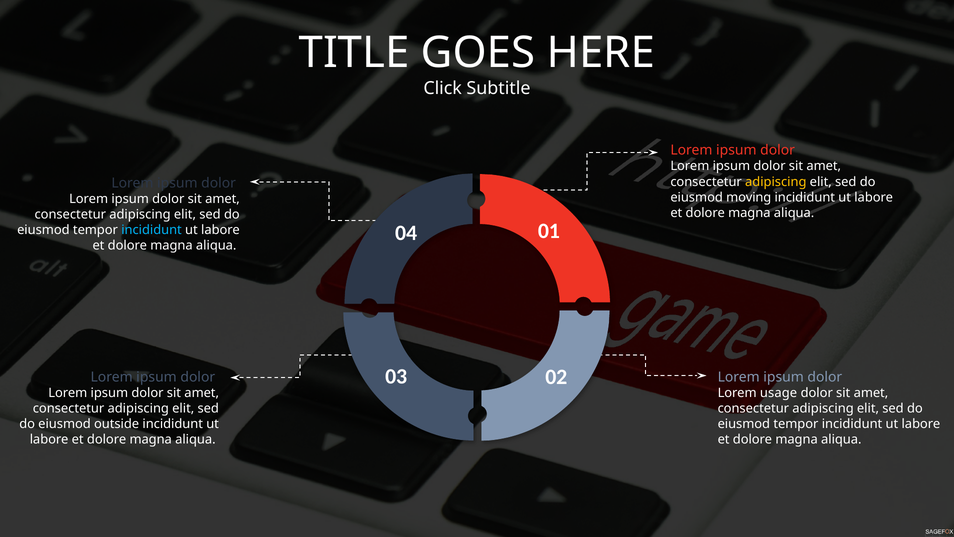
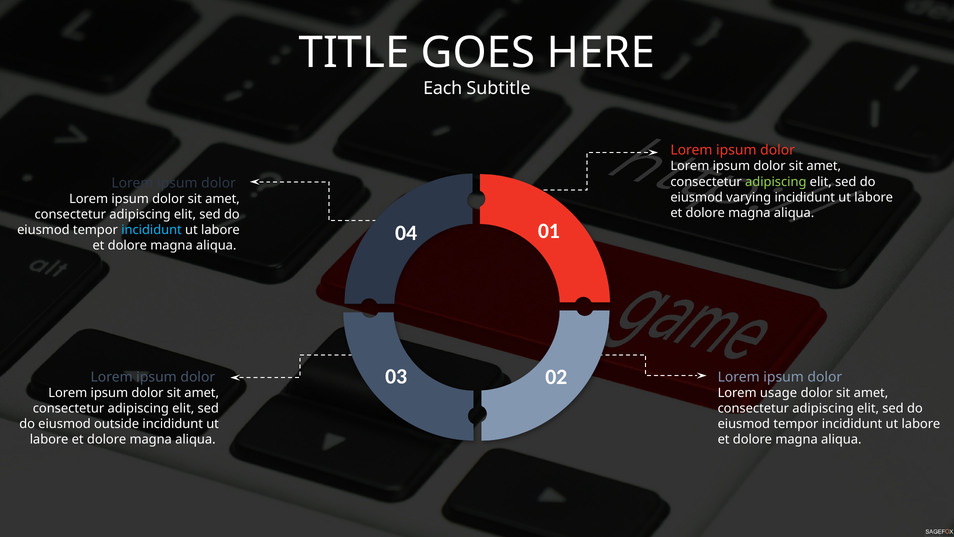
Click: Click -> Each (443, 88)
adipiscing colour: yellow -> light green (776, 182)
moving: moving -> varying (749, 197)
